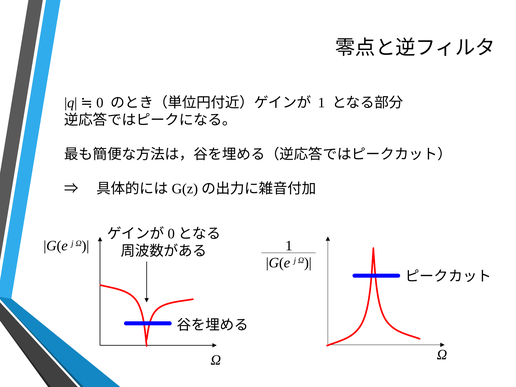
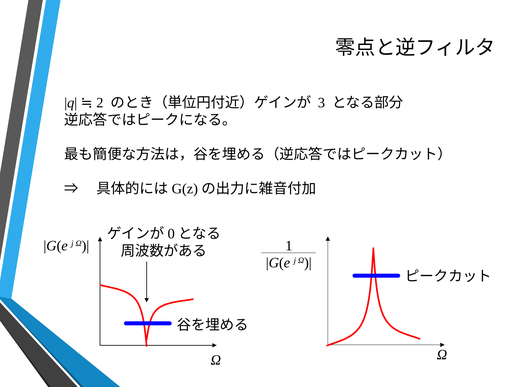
0: 0 -> 2 (100, 103)
1: 1 -> 3 (321, 103)
